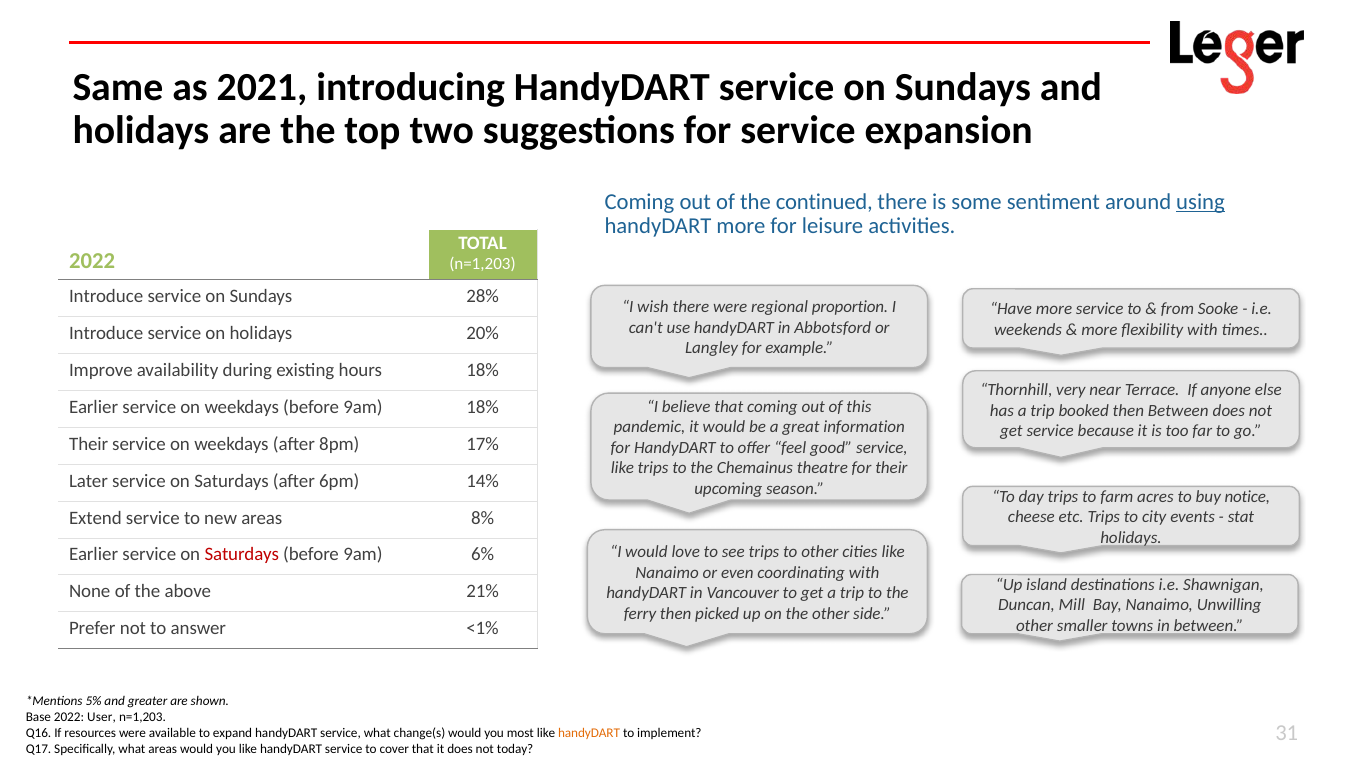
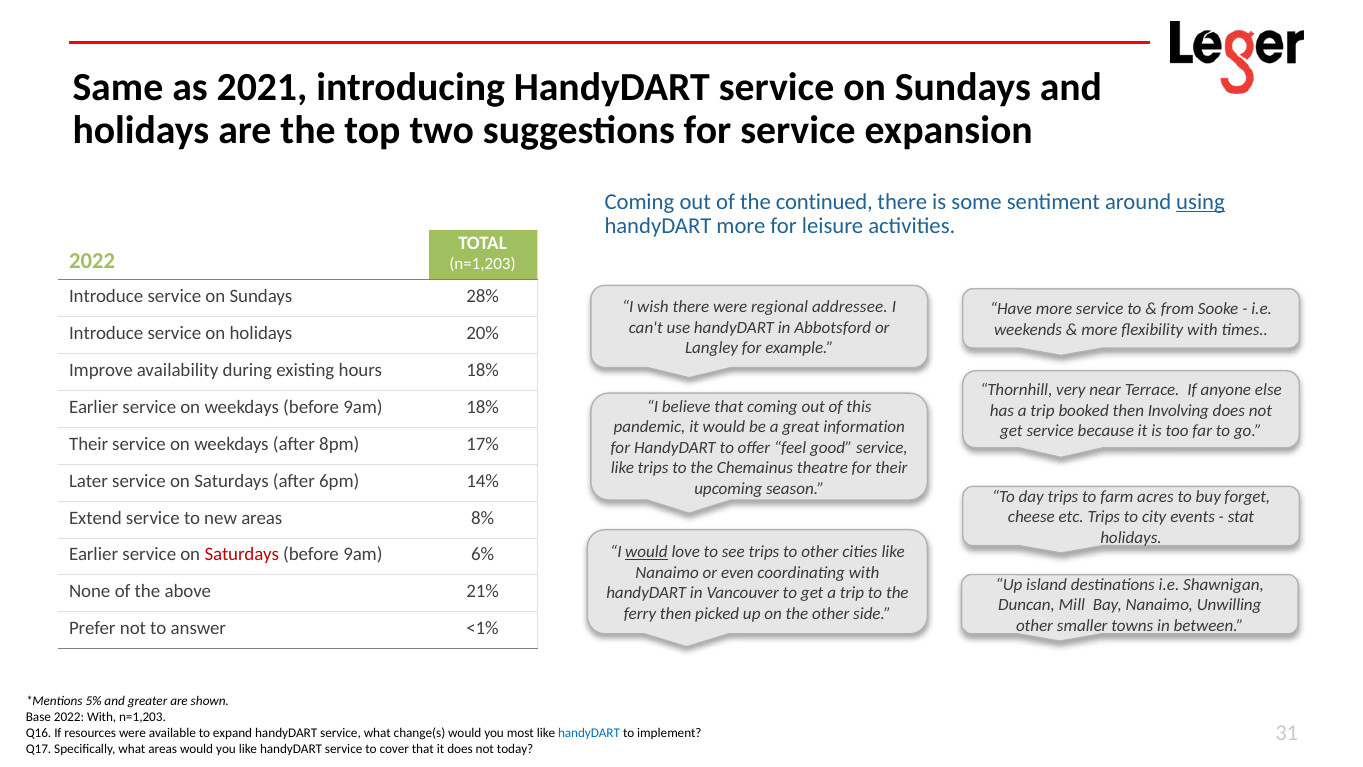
proportion: proportion -> addressee (850, 307)
then Between: Between -> Involving (1178, 410)
notice: notice -> forget (1247, 496)
would underline: none -> present (646, 552)
2022 User: User -> With (102, 717)
handyDART colour: orange -> blue (589, 733)
